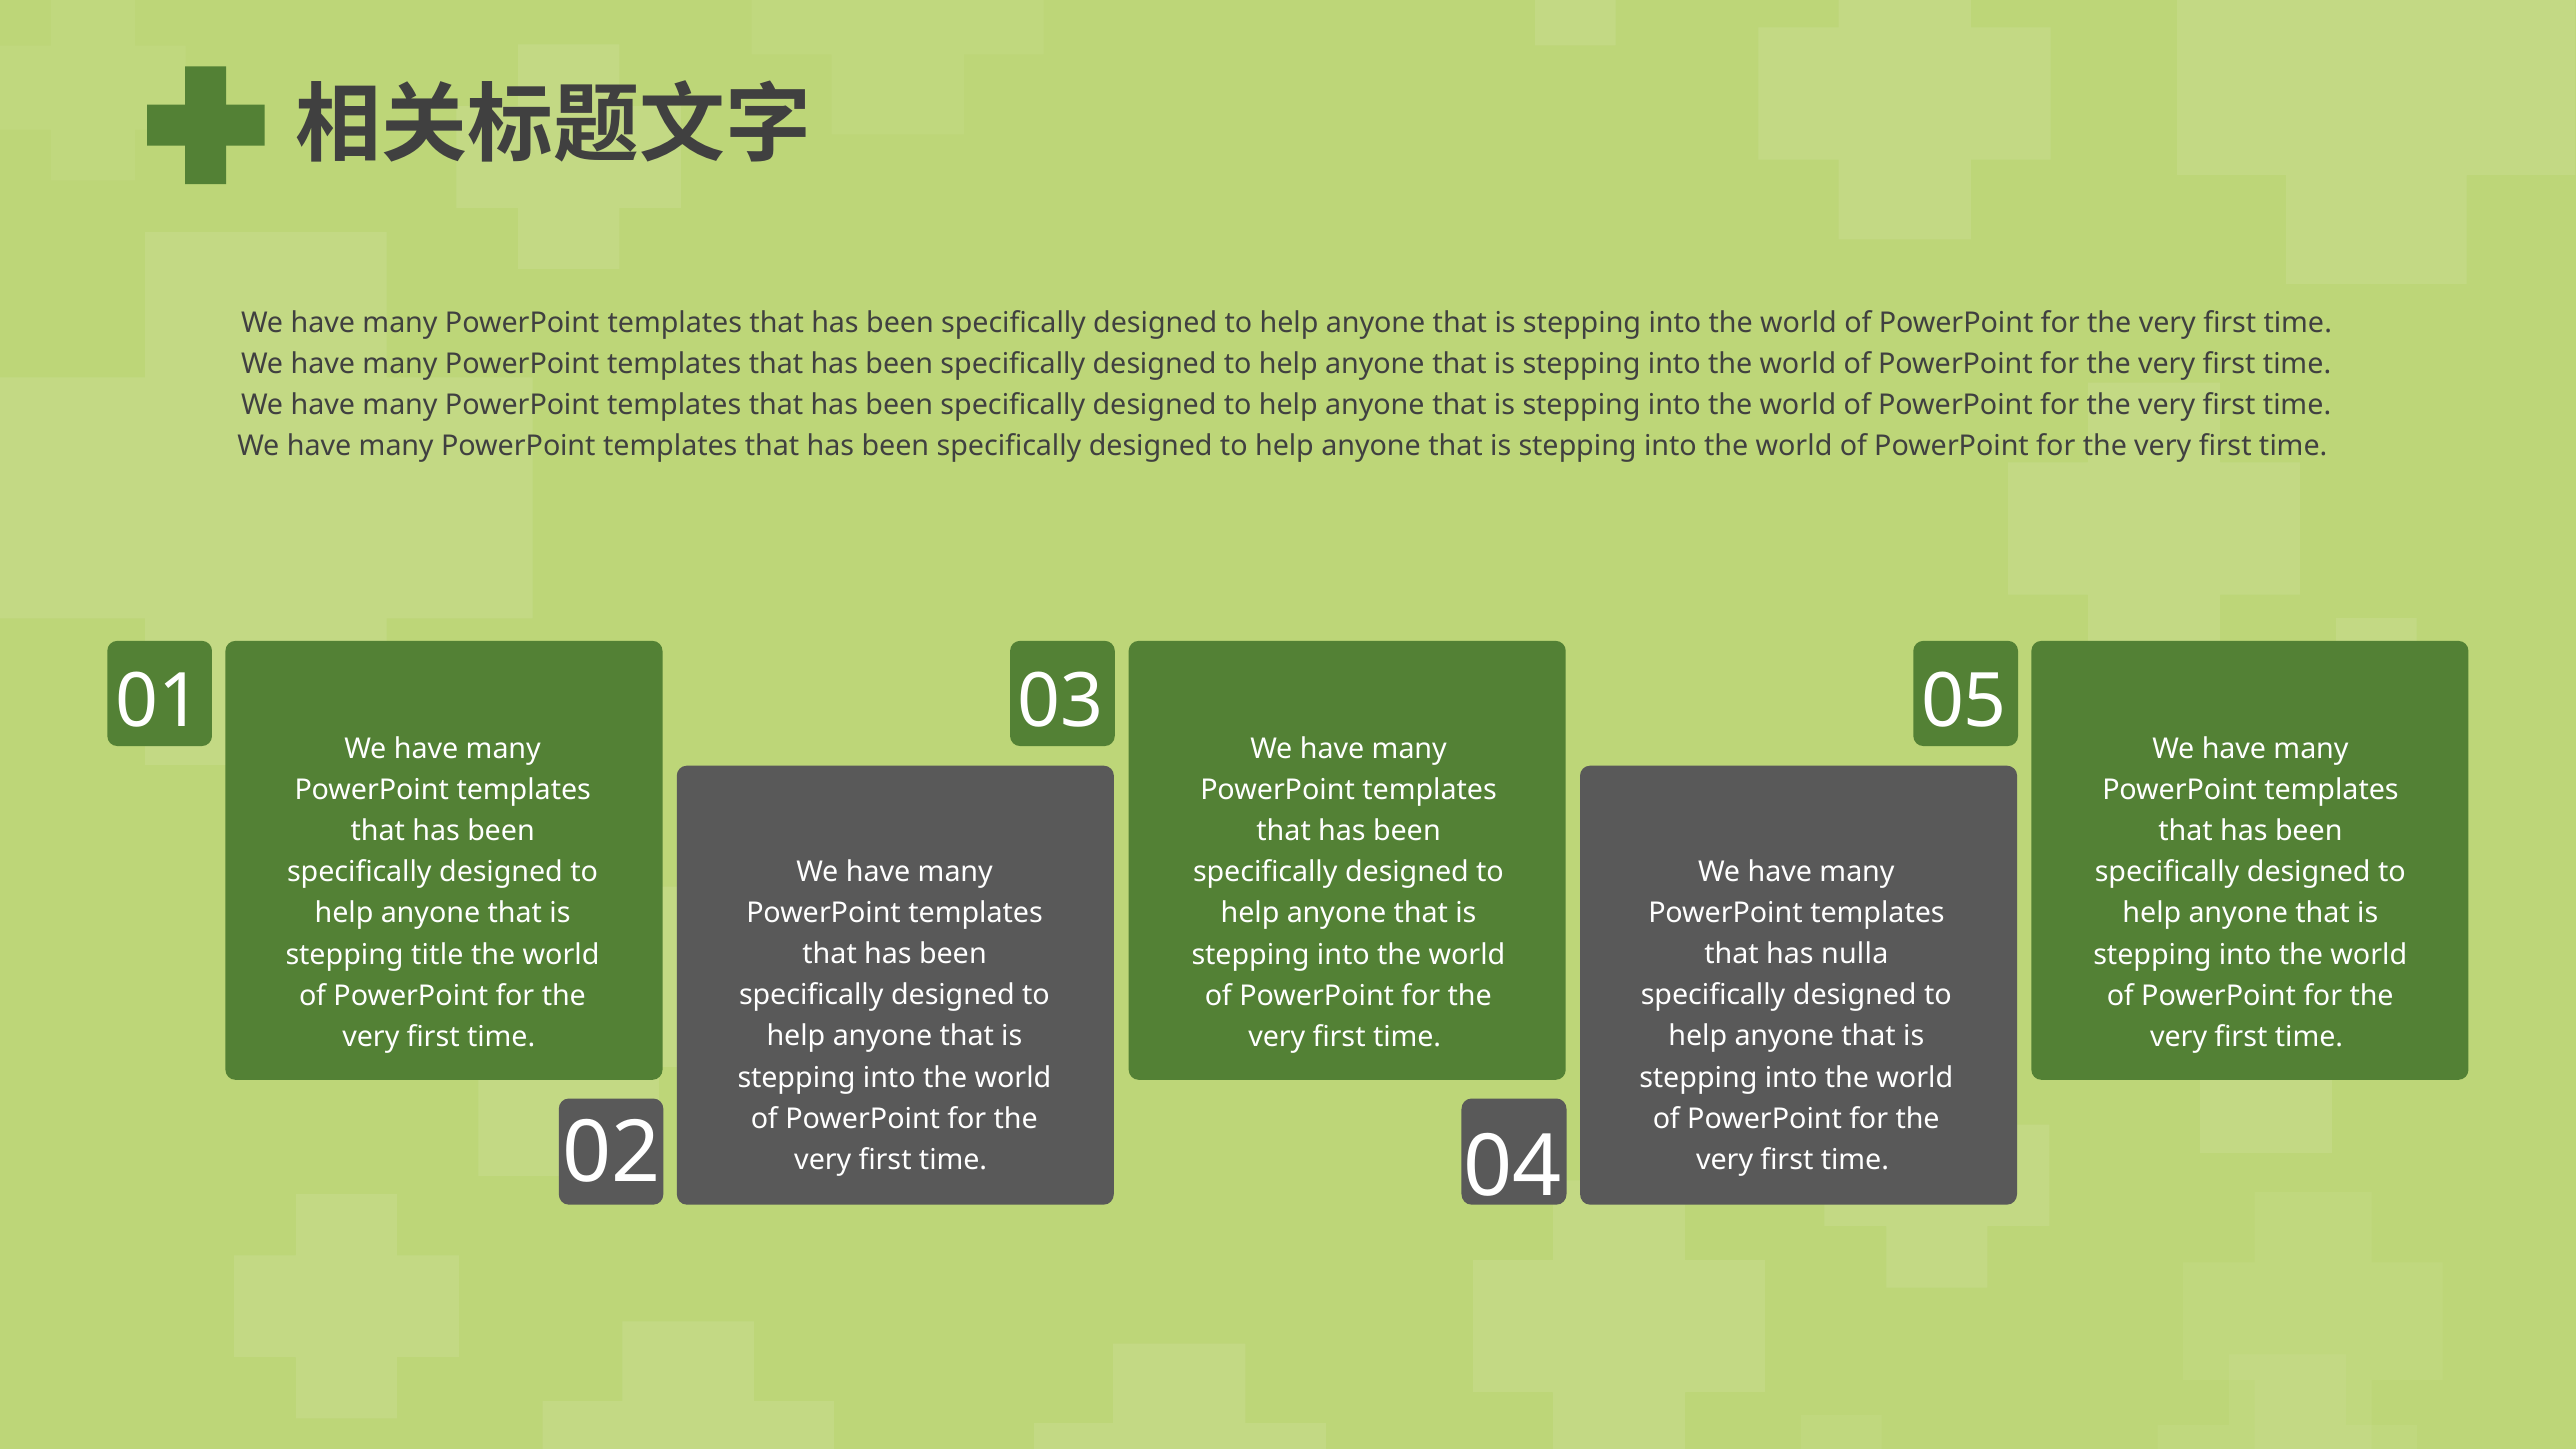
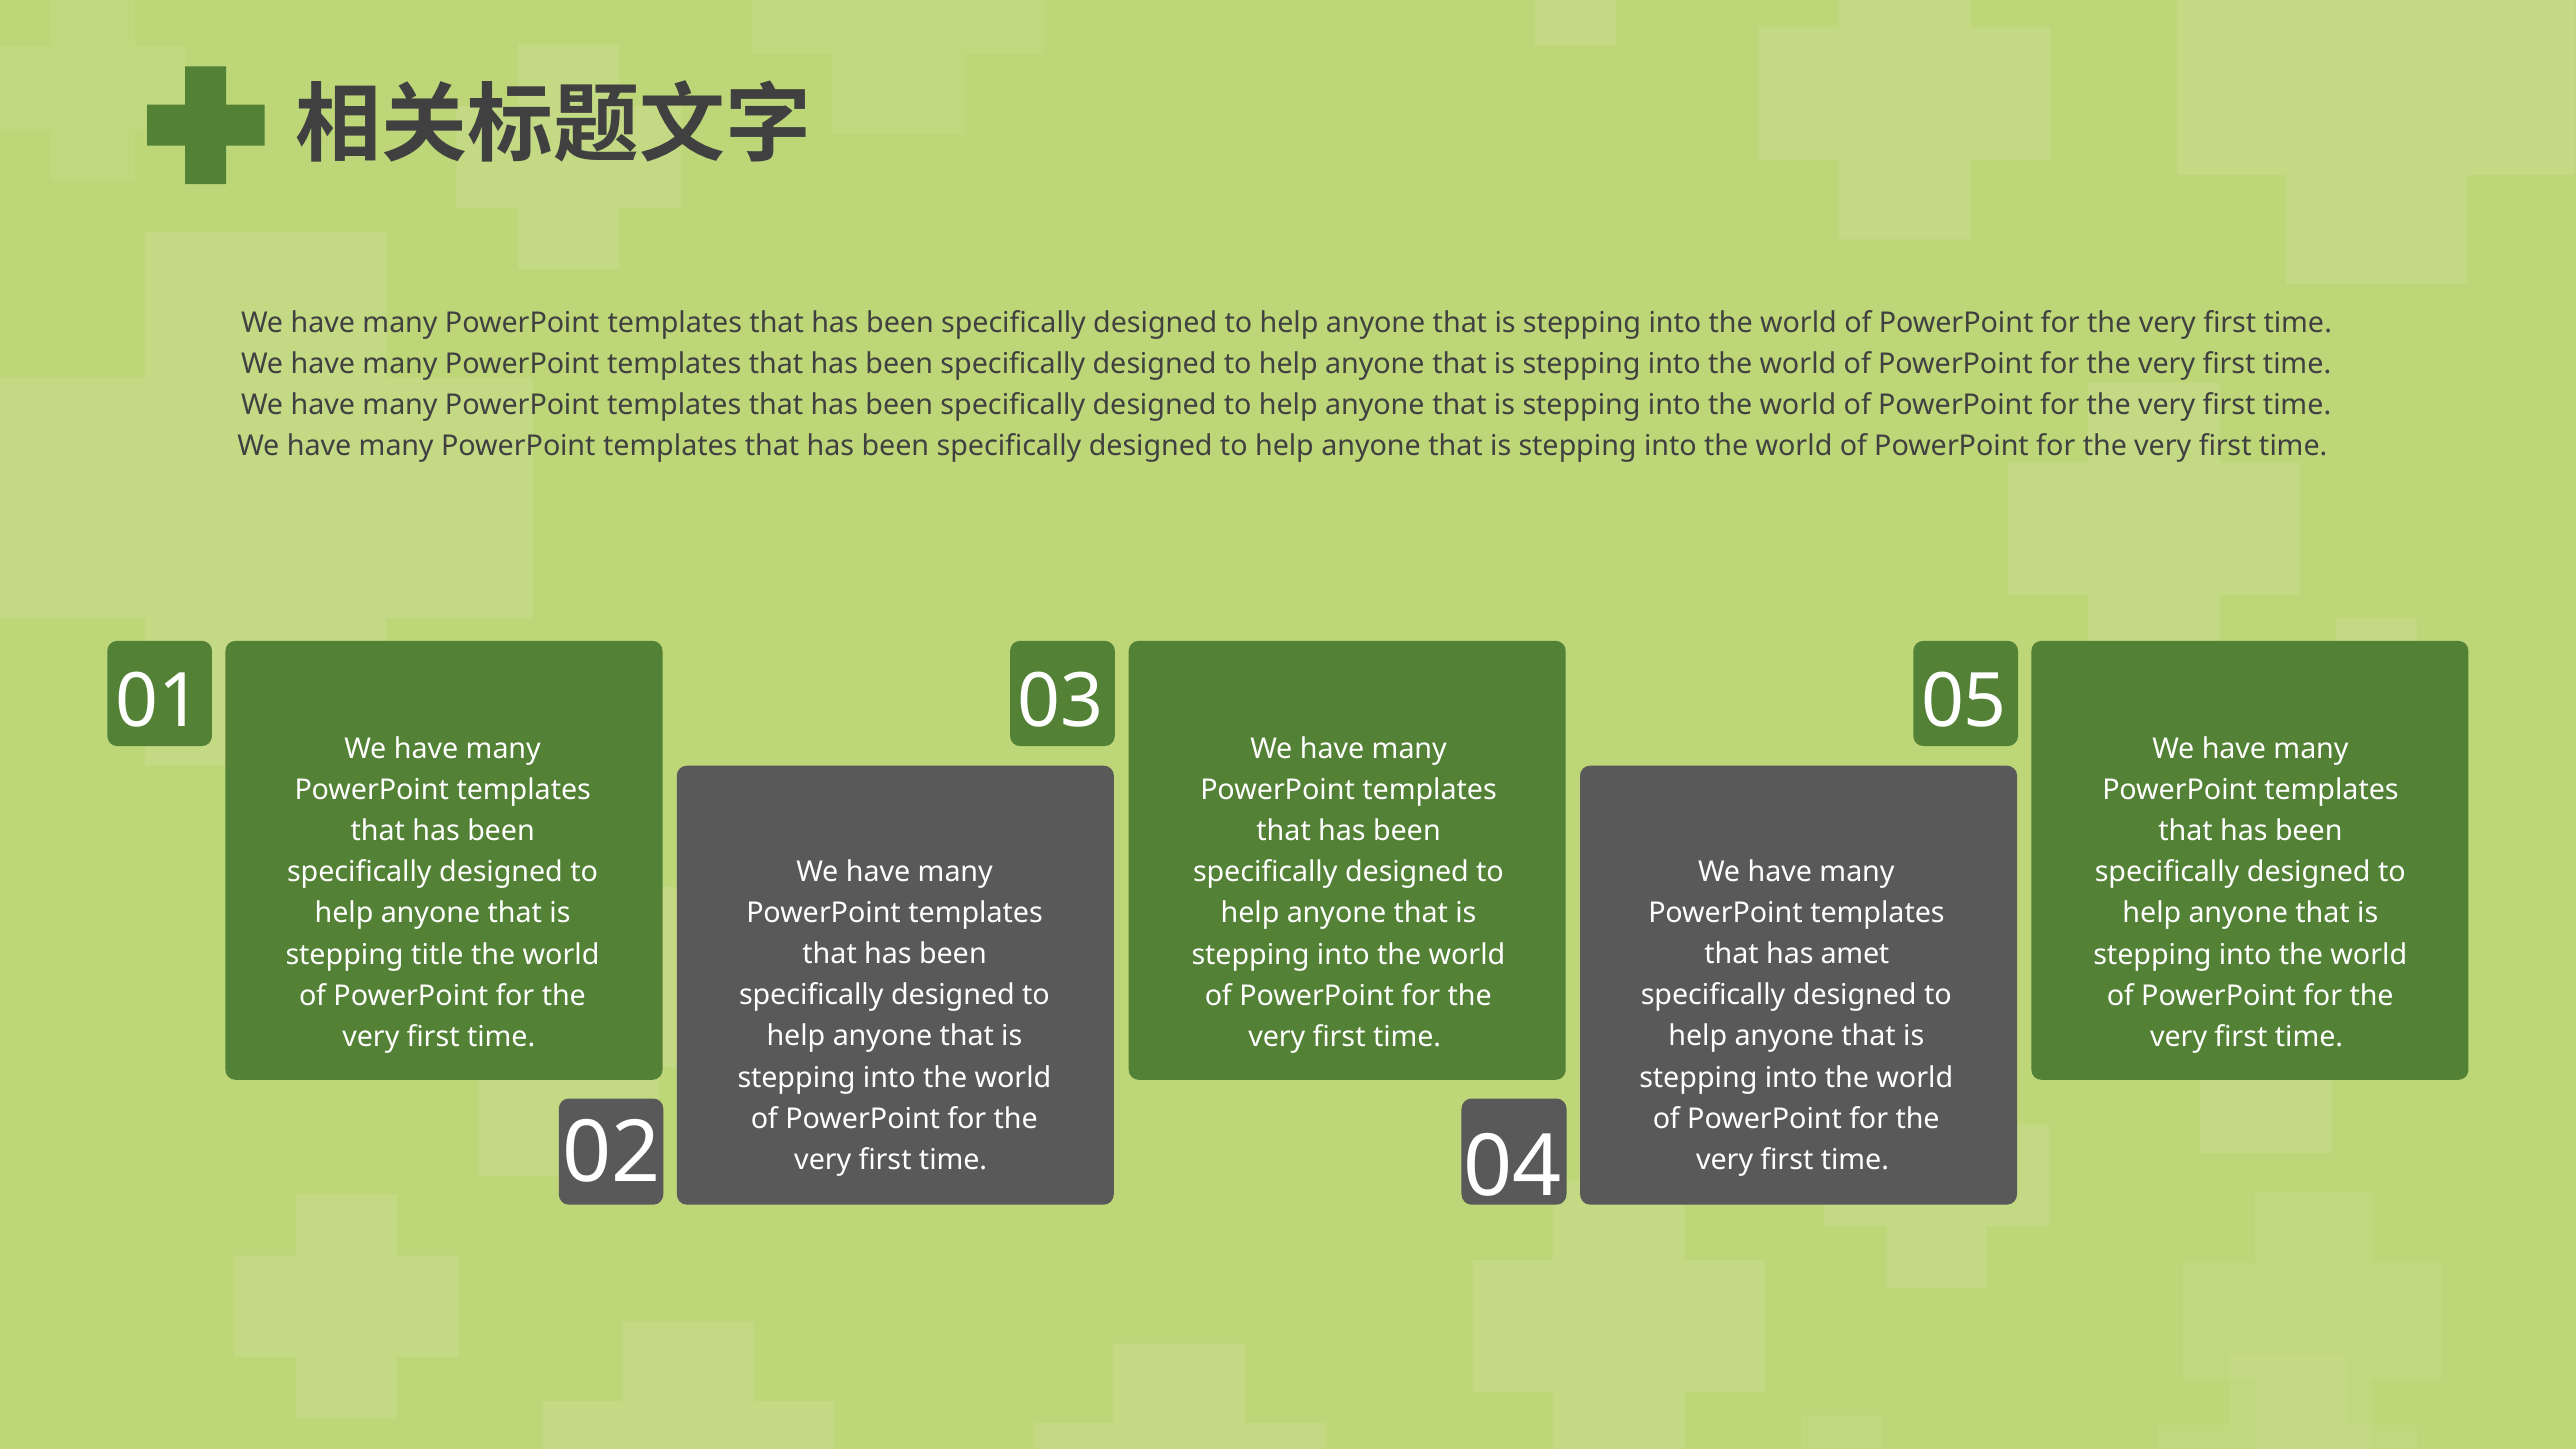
nulla: nulla -> amet (1855, 954)
